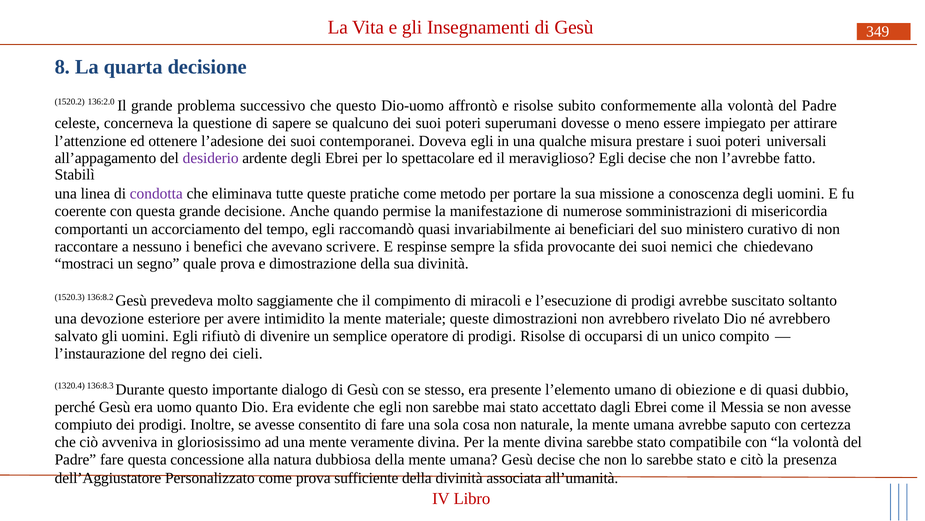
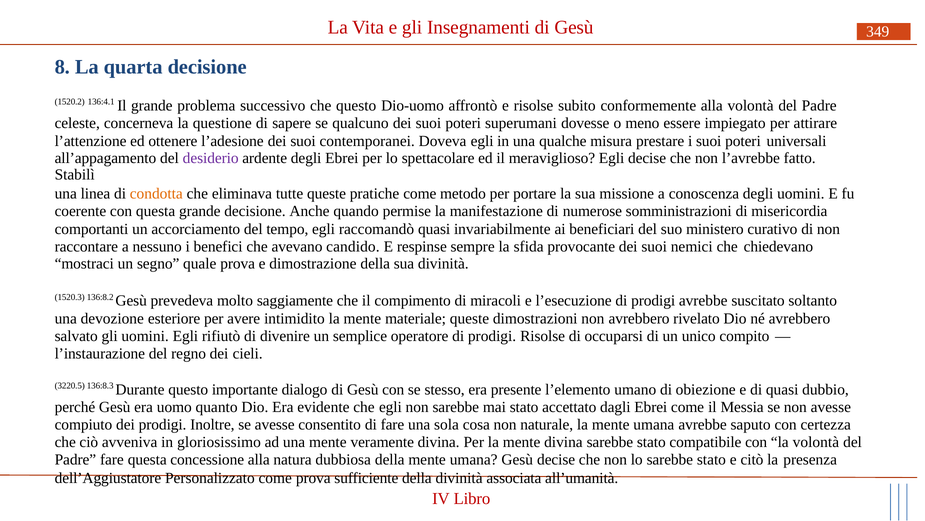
136:2.0: 136:2.0 -> 136:4.1 (101, 102)
condotta colour: purple -> orange (156, 193)
scrivere: scrivere -> candido (353, 247)
1320.4: 1320.4 -> 3220.5 (70, 386)
